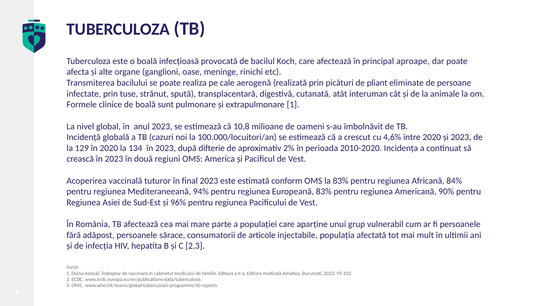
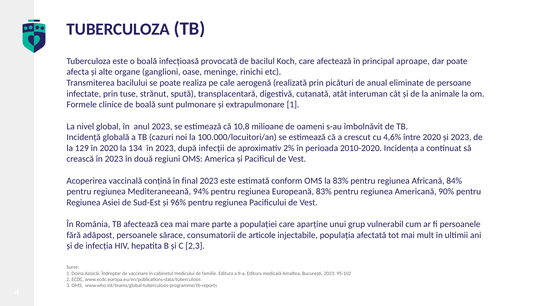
pliant: pliant -> anual (377, 83)
difterie: difterie -> infecții (212, 148)
tuturor: tuturor -> conțină (158, 181)
